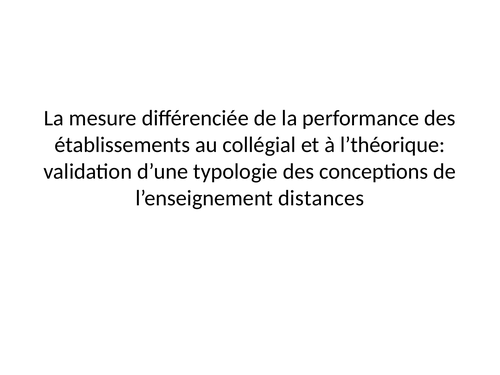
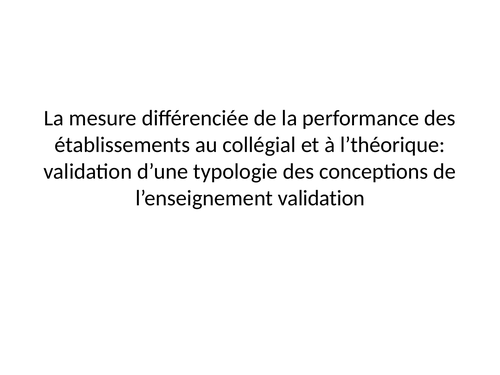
l’enseignement distances: distances -> validation (321, 198)
